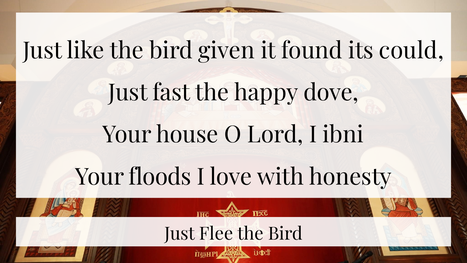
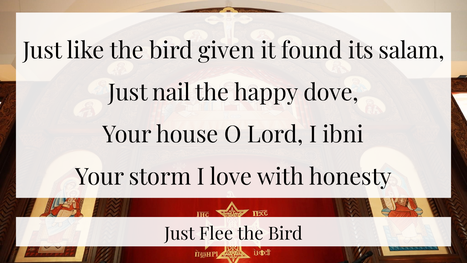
could: could -> salam (412, 51)
fast: fast -> nail (171, 93)
floods: floods -> storm (160, 177)
